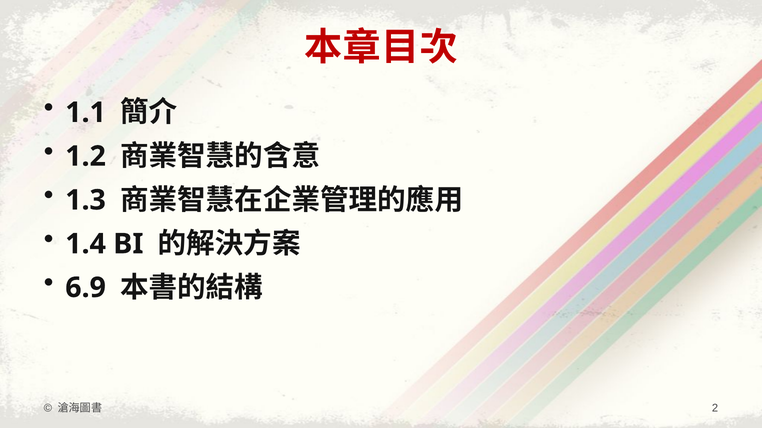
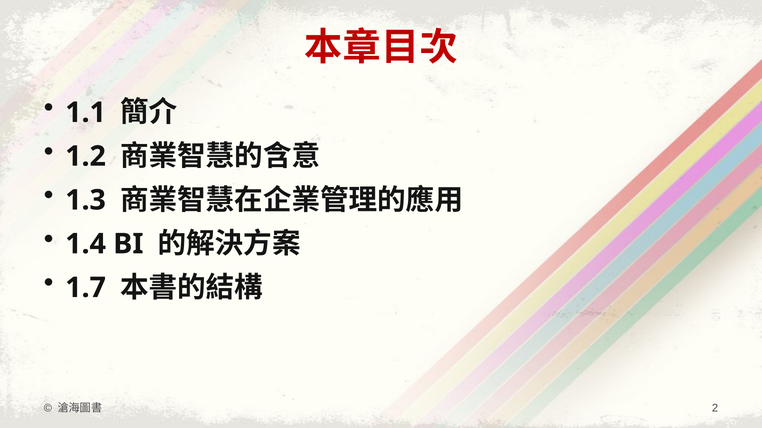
6.9: 6.9 -> 1.7 (86, 288)
